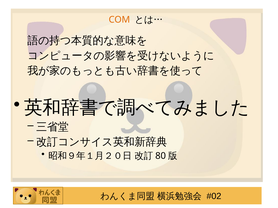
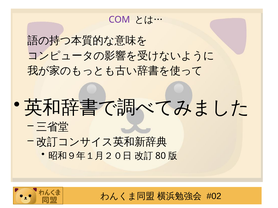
COM colour: orange -> purple (119, 20)
